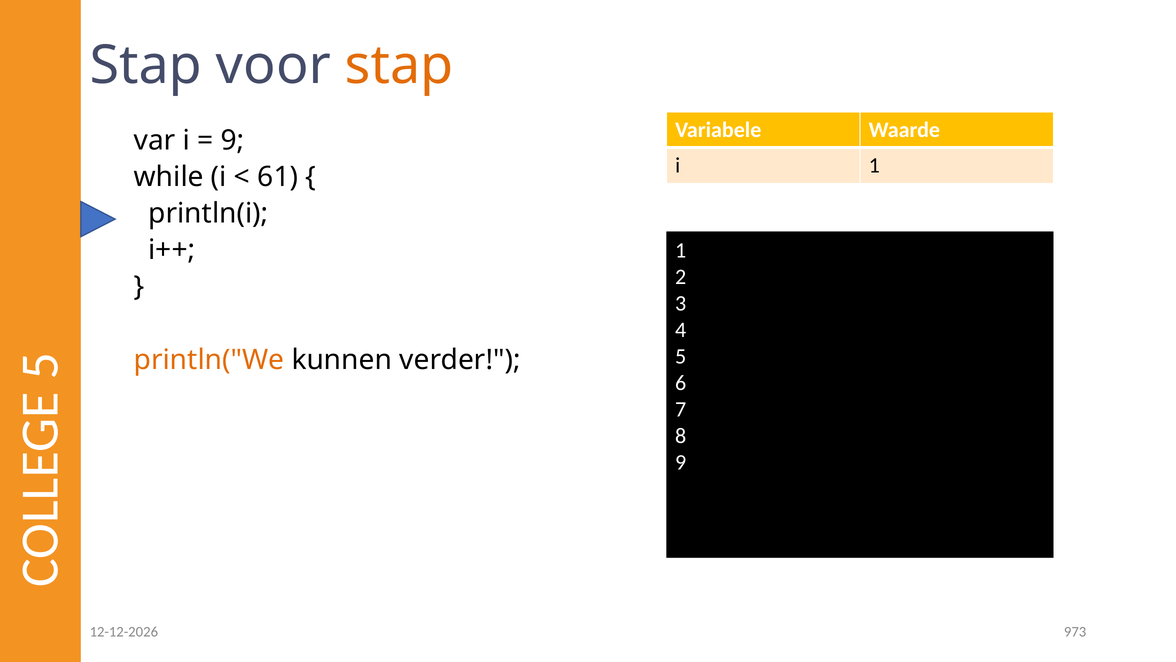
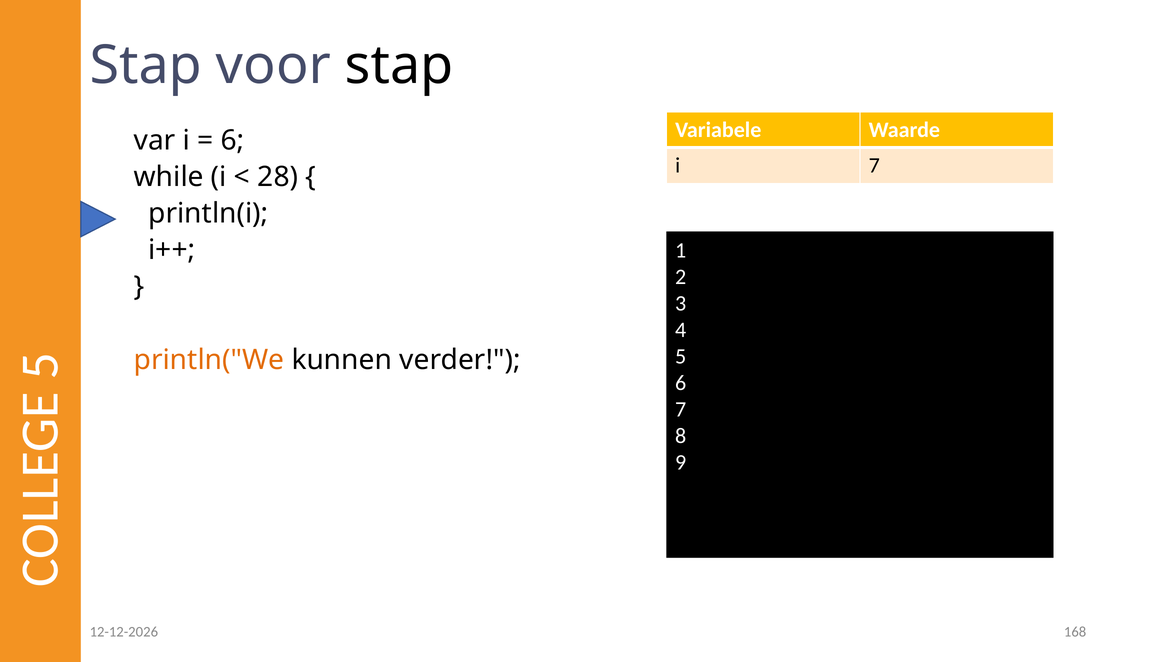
stap colour: orange -> black (399, 65)
9: 9 -> 6 (233, 140)
i 1: 1 -> 7 (874, 166)
61: 61 -> 28 (278, 177)
973: 973 -> 168 (1075, 632)
